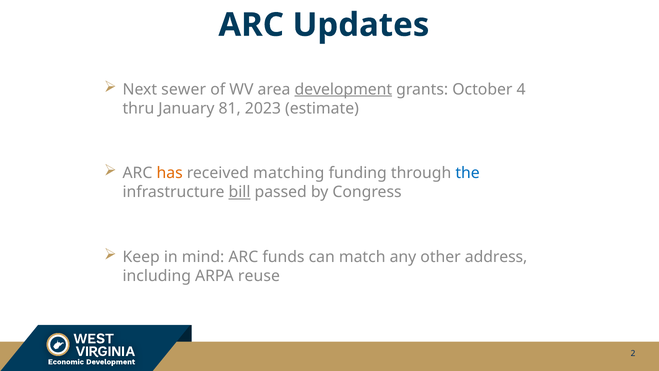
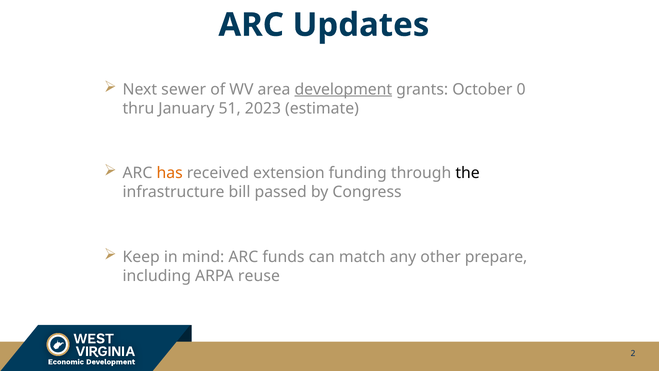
4: 4 -> 0 (521, 89)
81: 81 -> 51 (230, 108)
matching: matching -> extension (289, 173)
the colour: blue -> black (468, 173)
bill underline: present -> none (240, 192)
address: address -> prepare (496, 257)
